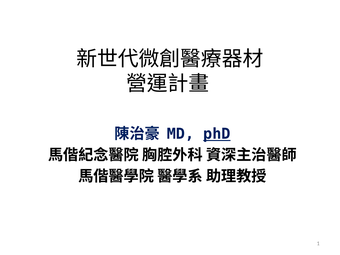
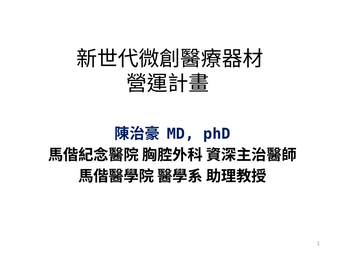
phD underline: present -> none (217, 134)
